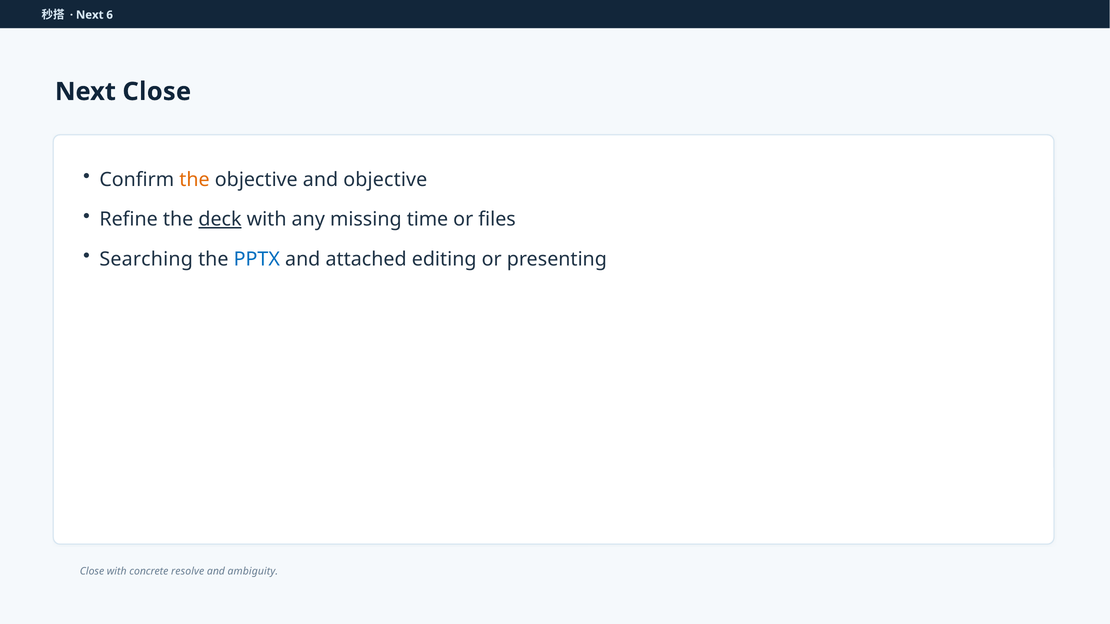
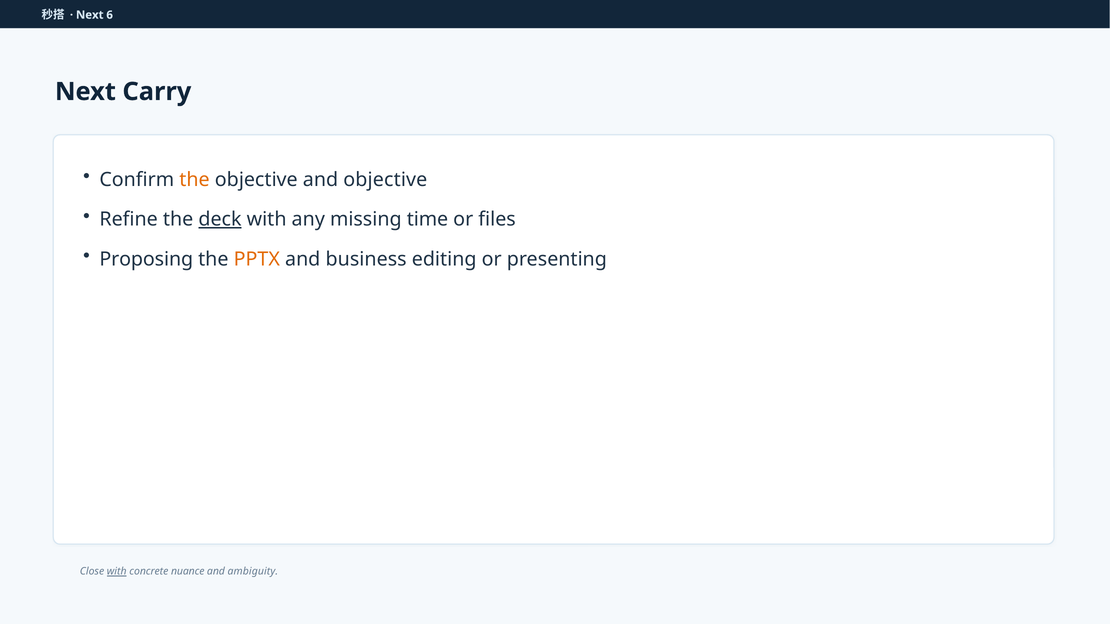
Next Close: Close -> Carry (157, 92)
Searching: Searching -> Proposing (146, 259)
PPTX colour: blue -> orange (257, 259)
attached: attached -> business (366, 259)
with underline: none -> present (117, 572)
resolve: resolve -> nuance (188, 572)
